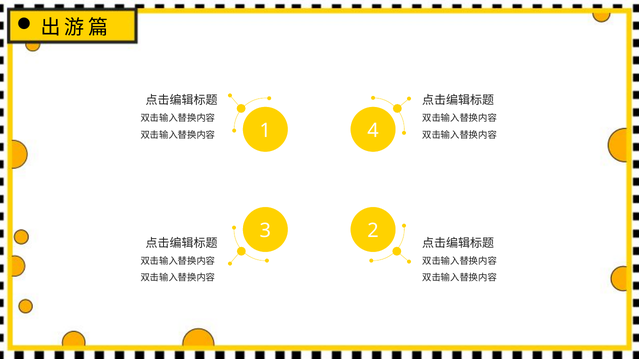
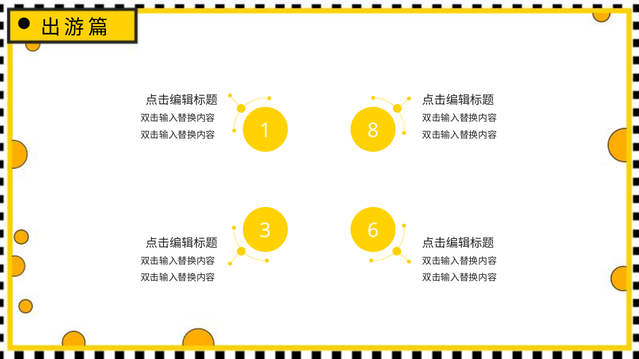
4: 4 -> 8 (373, 131)
2: 2 -> 6 (373, 231)
